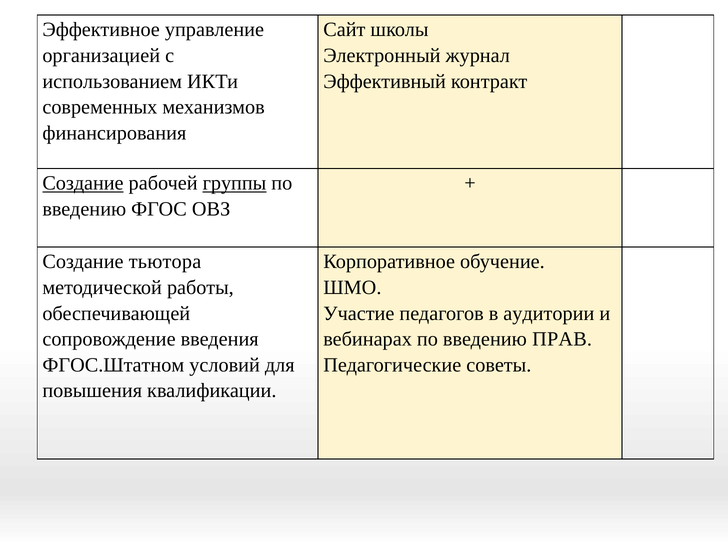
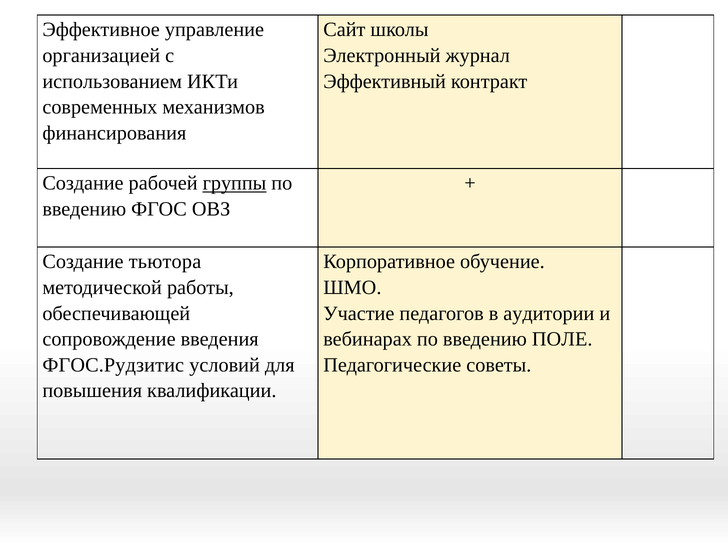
Создание underline: present -> none (83, 183)
ПРАВ: ПРАВ -> ПОЛЕ (562, 339)
ФГОС.Штатном: ФГОС.Штатном -> ФГОС.Рудзитис (113, 365)
